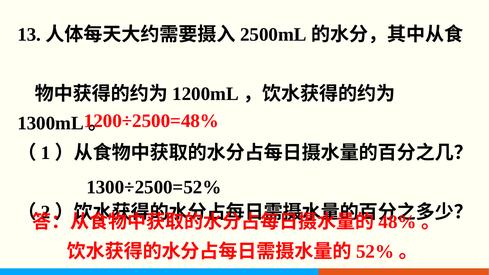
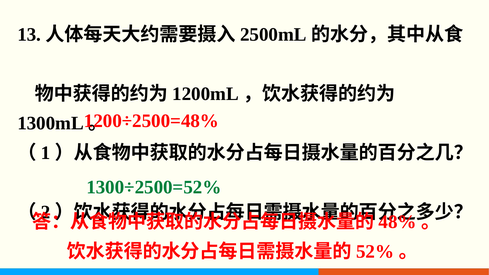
1300÷2500=52% colour: black -> green (154, 187)
